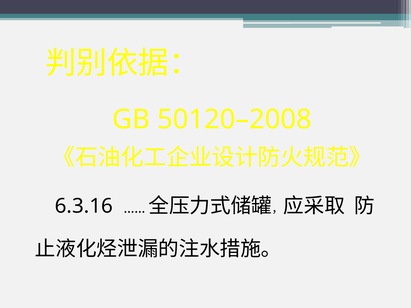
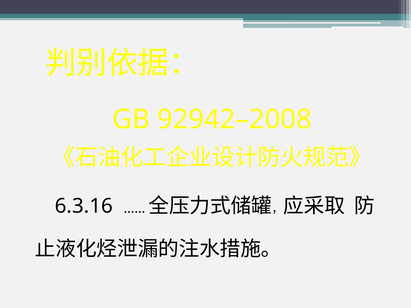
50120–2008: 50120–2008 -> 92942–2008 (234, 120)
